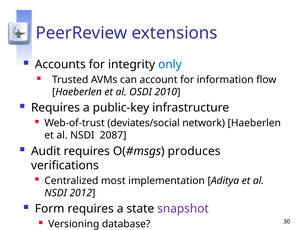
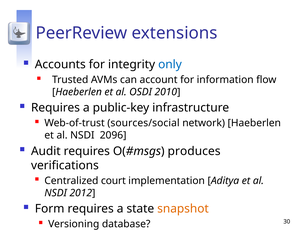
deviates/social: deviates/social -> sources/social (143, 123)
2087: 2087 -> 2096 (113, 135)
most: most -> court (113, 180)
snapshot colour: purple -> orange (183, 208)
